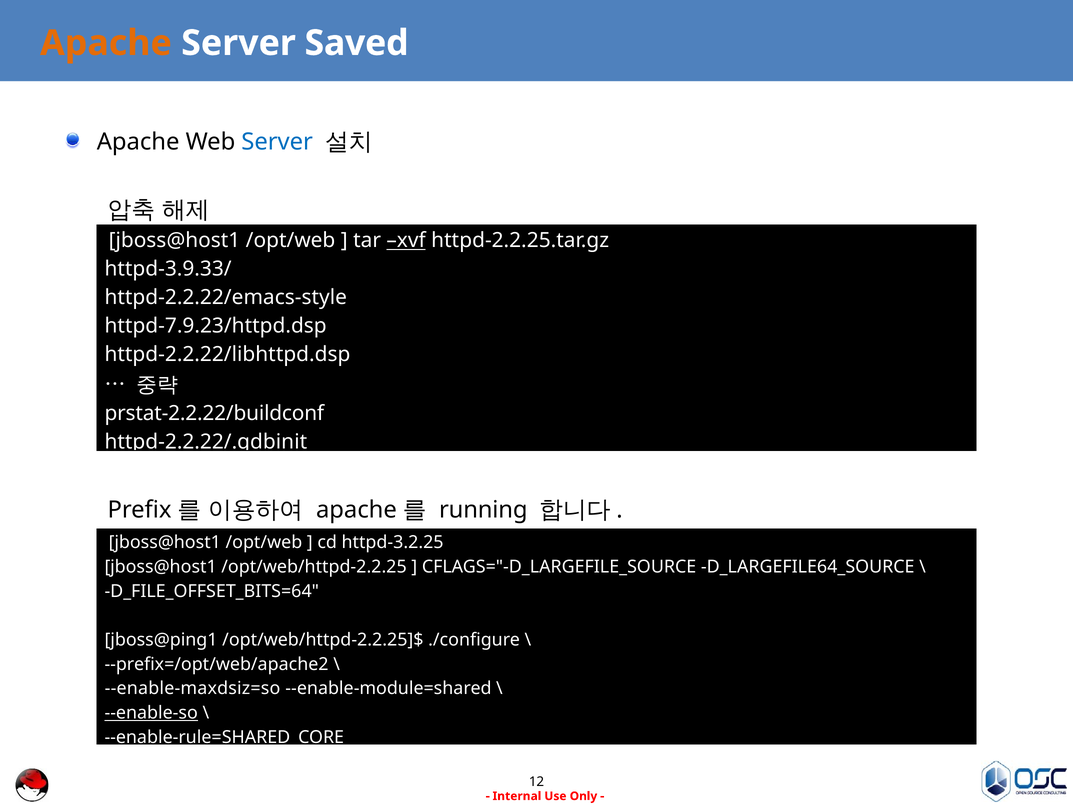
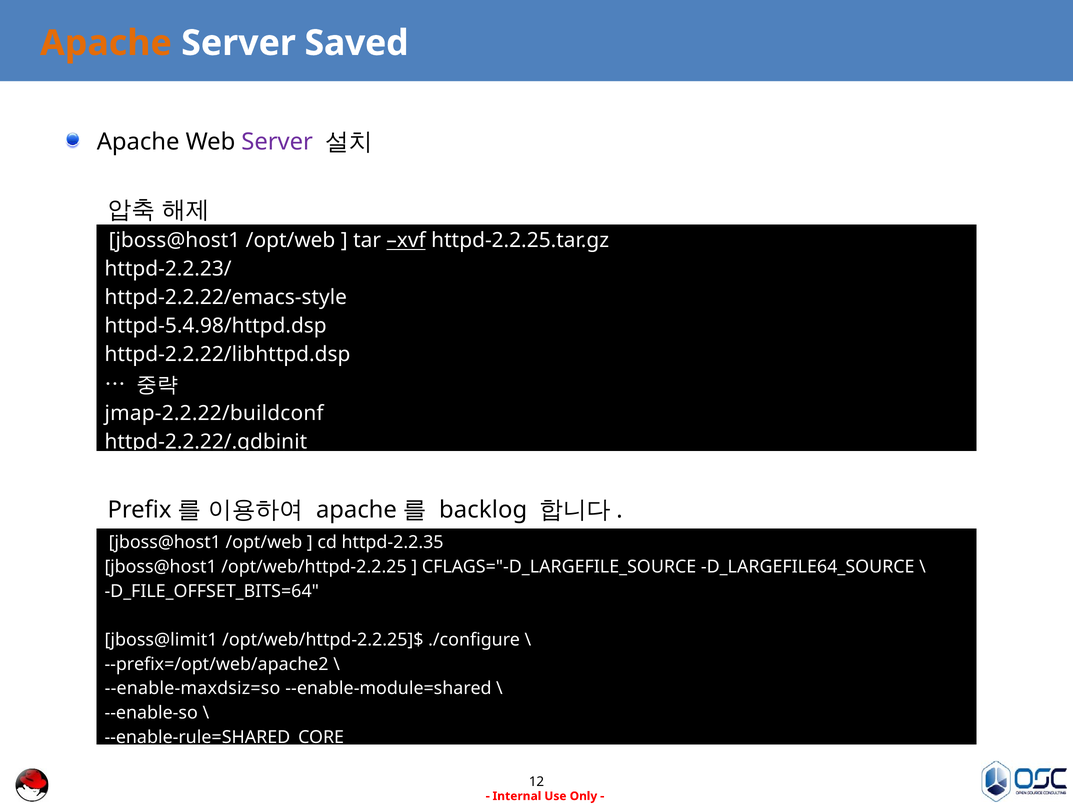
Server colour: blue -> purple (277, 142)
httpd-3.9.33/: httpd-3.9.33/ -> httpd-2.2.23/ (168, 269)
httpd-7.9.23/httpd.dsp: httpd-7.9.23/httpd.dsp -> httpd-5.4.98/httpd.dsp (216, 326)
prstat-2.2.22/buildconf: prstat-2.2.22/buildconf -> jmap-2.2.22/buildconf (214, 413)
running: running -> backlog (483, 510)
httpd-3.2.25: httpd-3.2.25 -> httpd-2.2.35 (393, 542)
jboss@ping1: jboss@ping1 -> jboss@limit1 (161, 640)
--enable-so underline: present -> none (151, 713)
